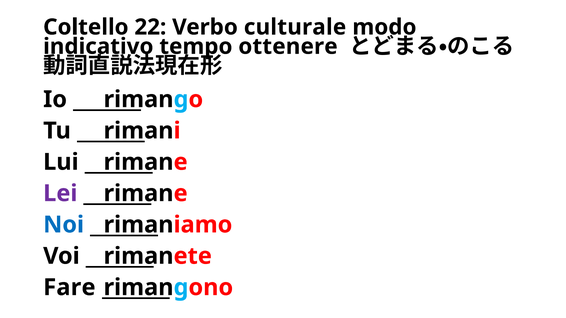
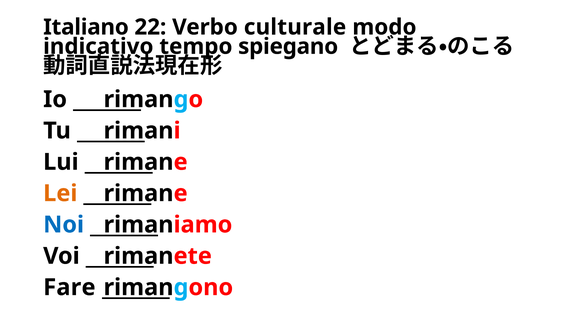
Coltello: Coltello -> Italiano (86, 27)
ottenere: ottenere -> spiegano (288, 47)
Lei colour: purple -> orange (60, 194)
